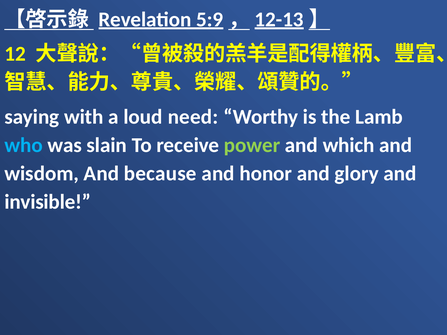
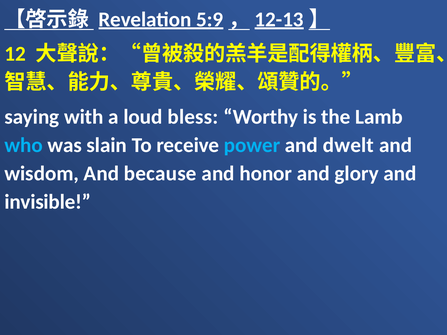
need: need -> bless (193, 117)
power colour: light green -> light blue (252, 145)
which: which -> dwelt (348, 145)
